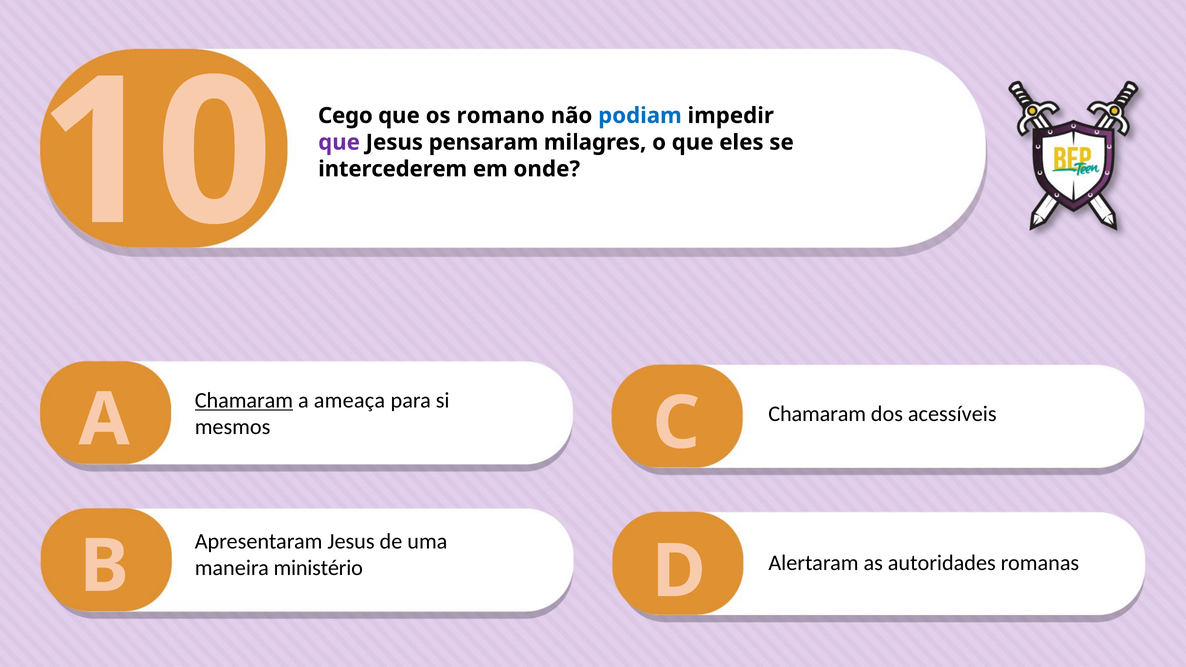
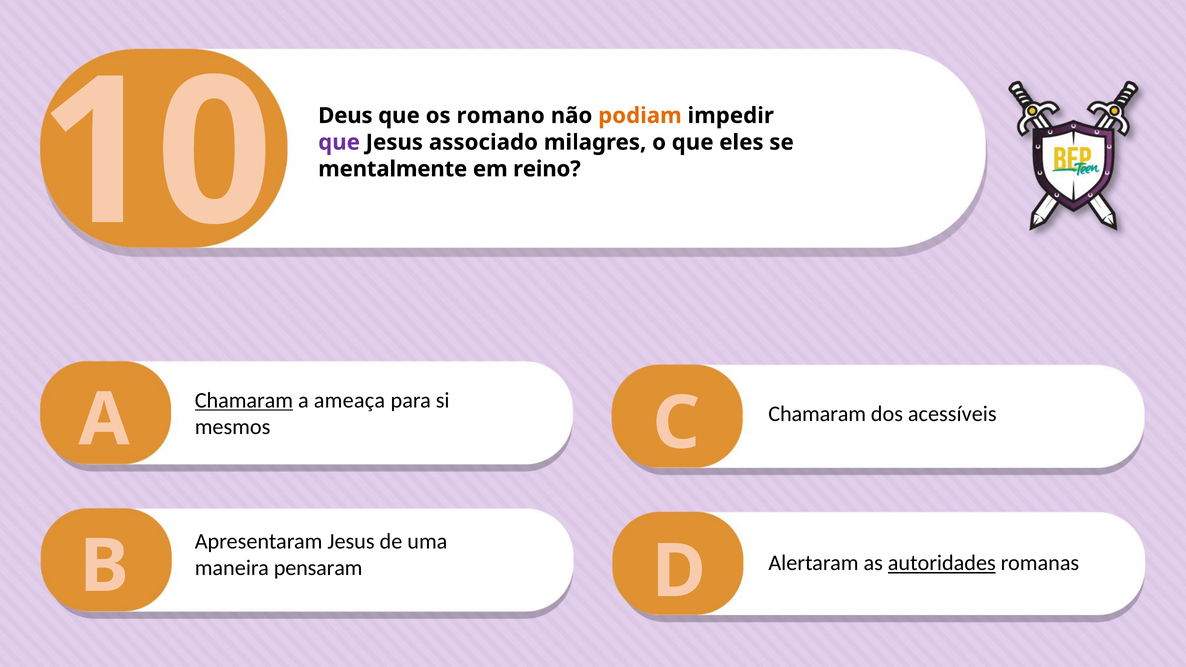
Cego: Cego -> Deus (345, 116)
podiam colour: blue -> orange (640, 116)
pensaram: pensaram -> associado (483, 142)
intercederem: intercederem -> mentalmente (393, 169)
onde: onde -> reino (547, 169)
ministério: ministério -> pensaram (318, 568)
autoridades underline: none -> present (942, 563)
